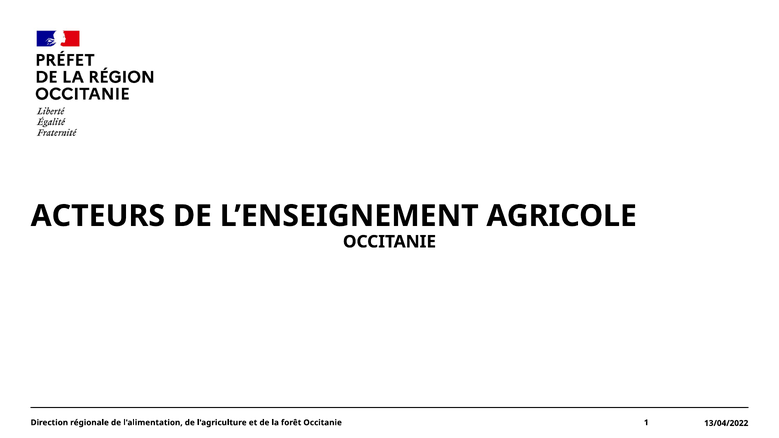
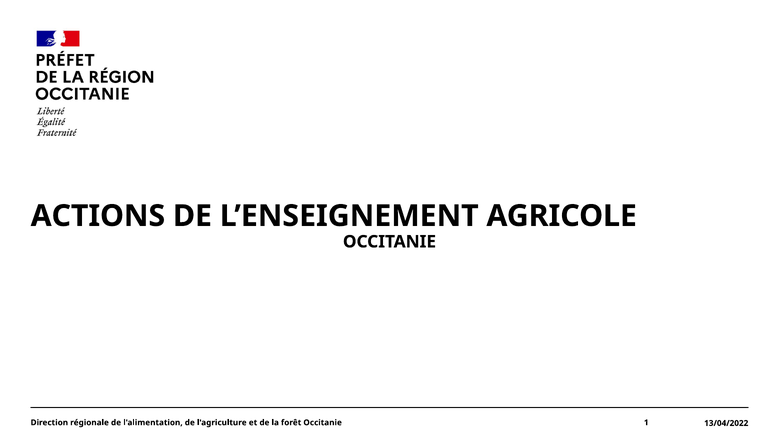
ACTEURS: ACTEURS -> ACTIONS (98, 216)
